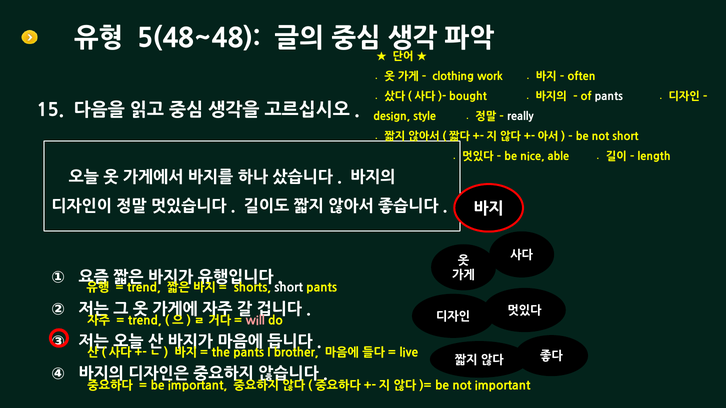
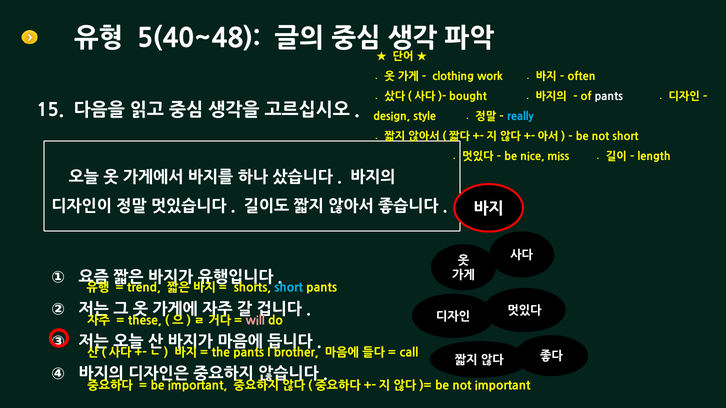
5(48~48: 5(48~48 -> 5(40~48 (199, 39)
really colour: white -> light blue (520, 117)
able: able -> miss (558, 157)
short colour: white -> light blue (289, 288)
trend: trend -> these (145, 321)
live: live -> call (409, 353)
